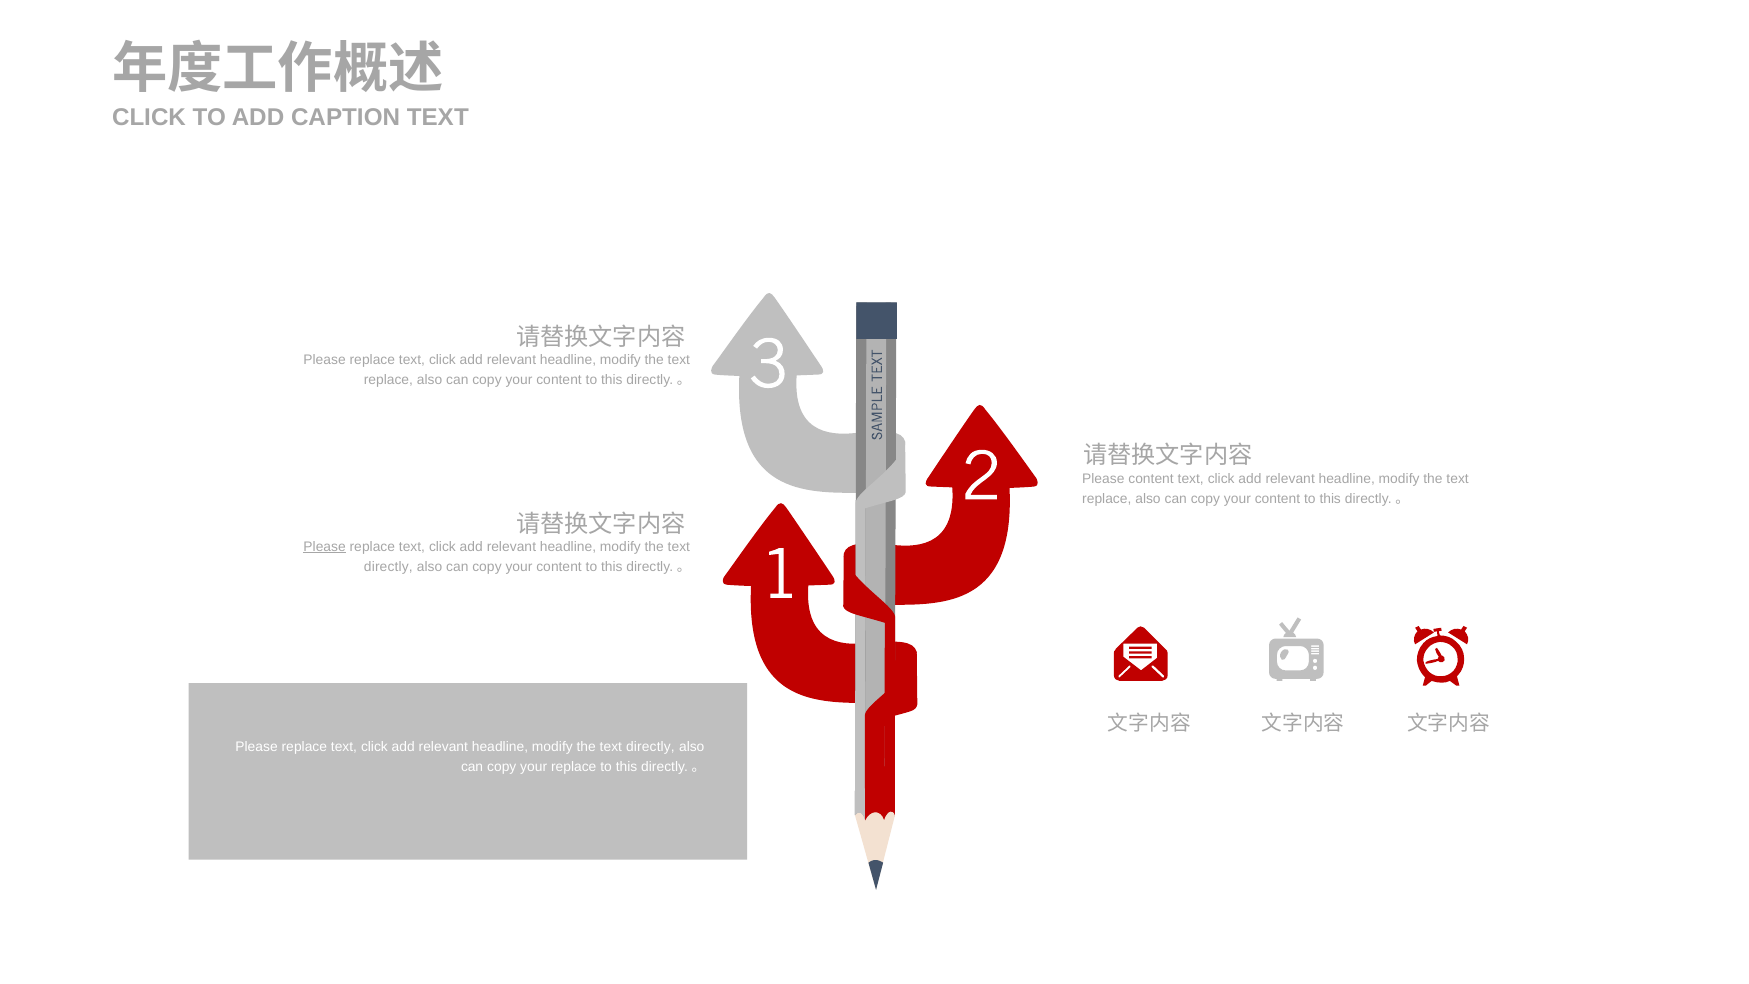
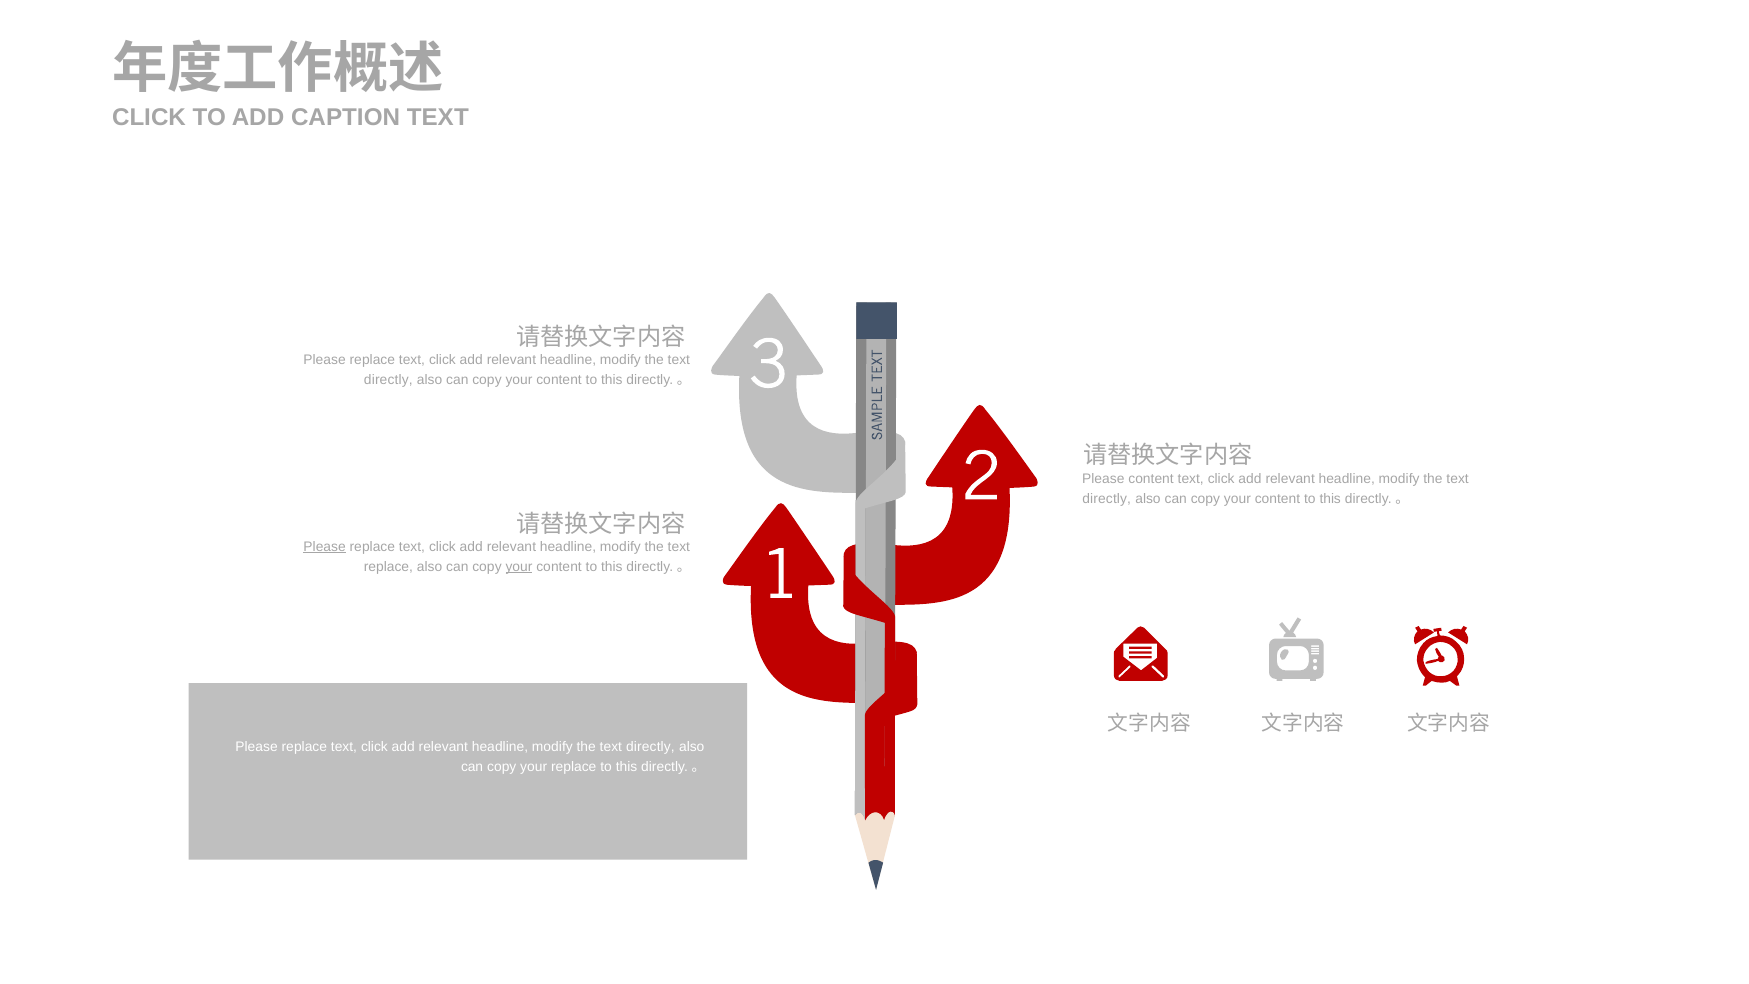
replace: replace -> directly (388, 380)
replace: replace -> directly (1107, 498)
directly: directly -> replace (388, 567)
your underline: none -> present (519, 567)
